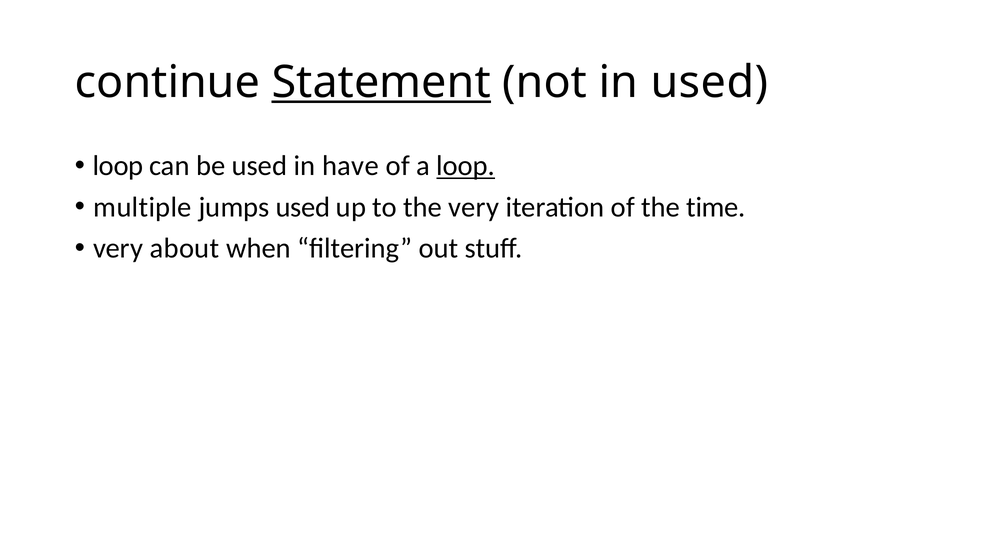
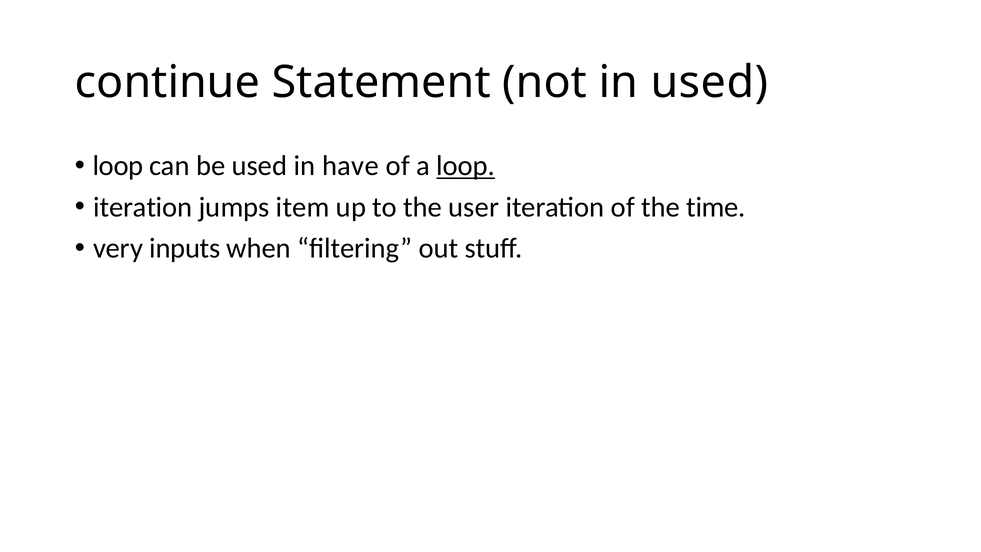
Statement underline: present -> none (381, 82)
multiple: multiple -> iteration (143, 207)
jumps used: used -> item (303, 207)
the very: very -> user (474, 207)
about: about -> inputs (185, 248)
